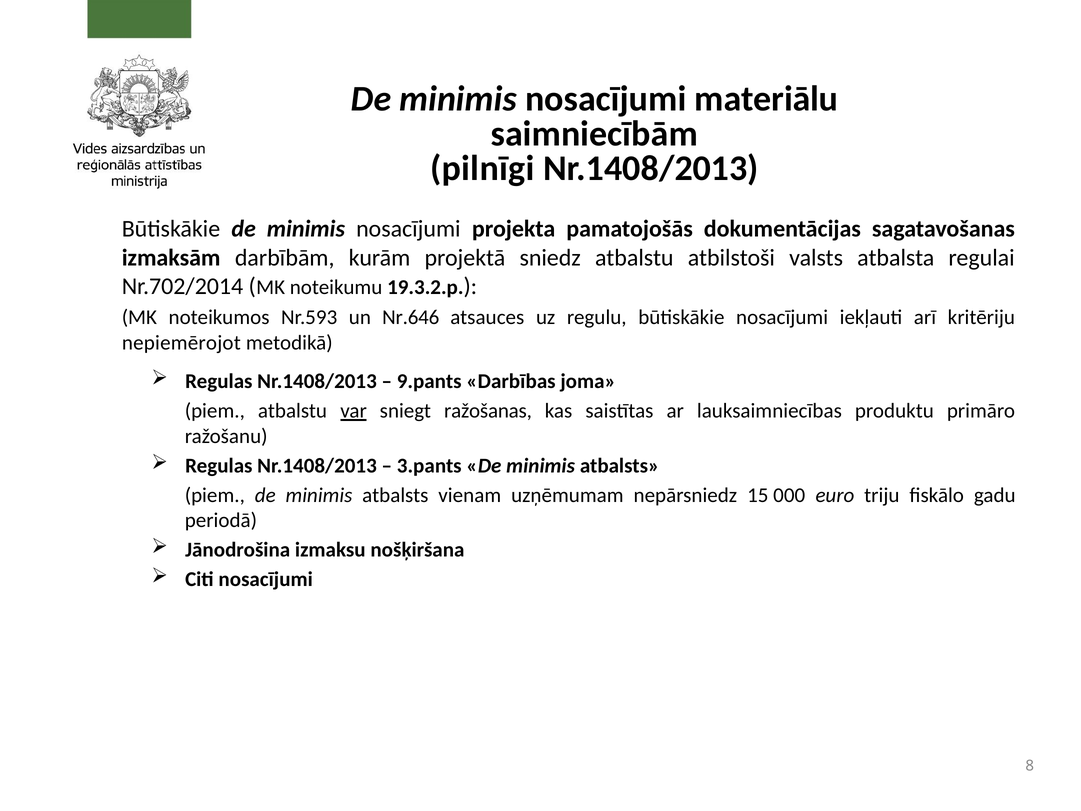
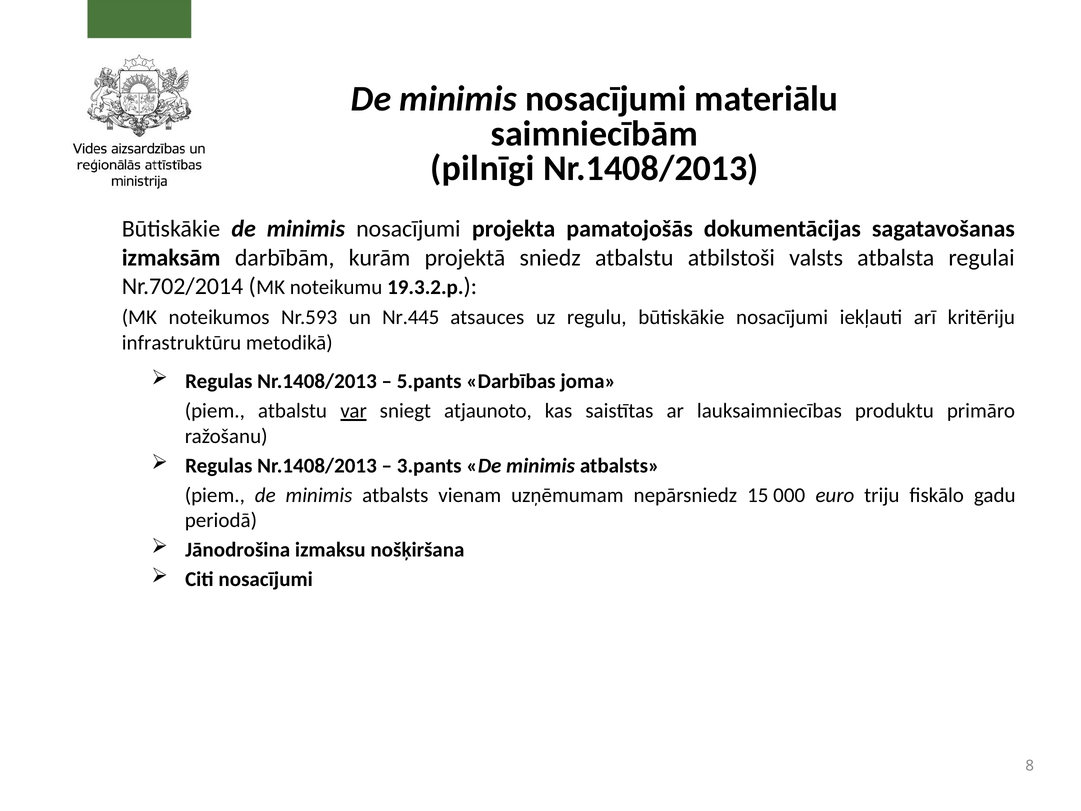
Nr.646: Nr.646 -> Nr.445 (411, 317)
nepiemērojot: nepiemērojot -> infrastruktūru (181, 343)
9.pants: 9.pants -> 5.pants (429, 381)
ražošanas: ražošanas -> atjaunoto (488, 411)
